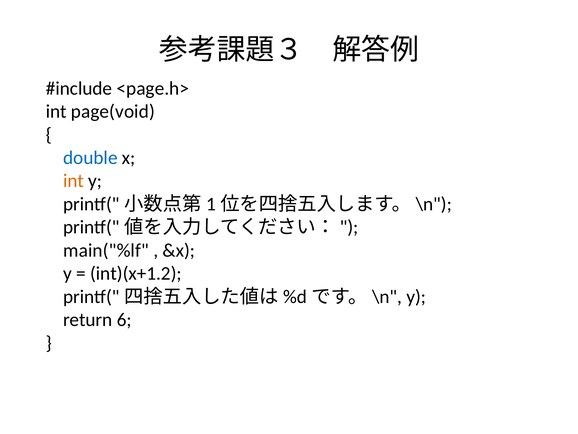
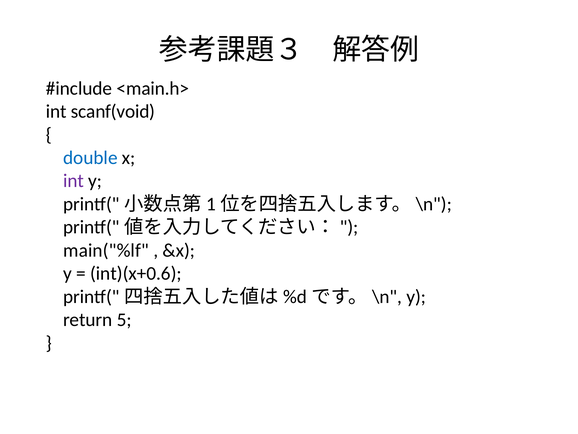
<page.h>: <page.h> -> <main.h> (153, 88)
page(void: page(void -> scanf(void (113, 111)
int colour: orange -> purple (74, 181)
int)(x+1.2: int)(x+1.2 -> int)(x+0.6 (136, 273)
6: 6 -> 5 (124, 319)
